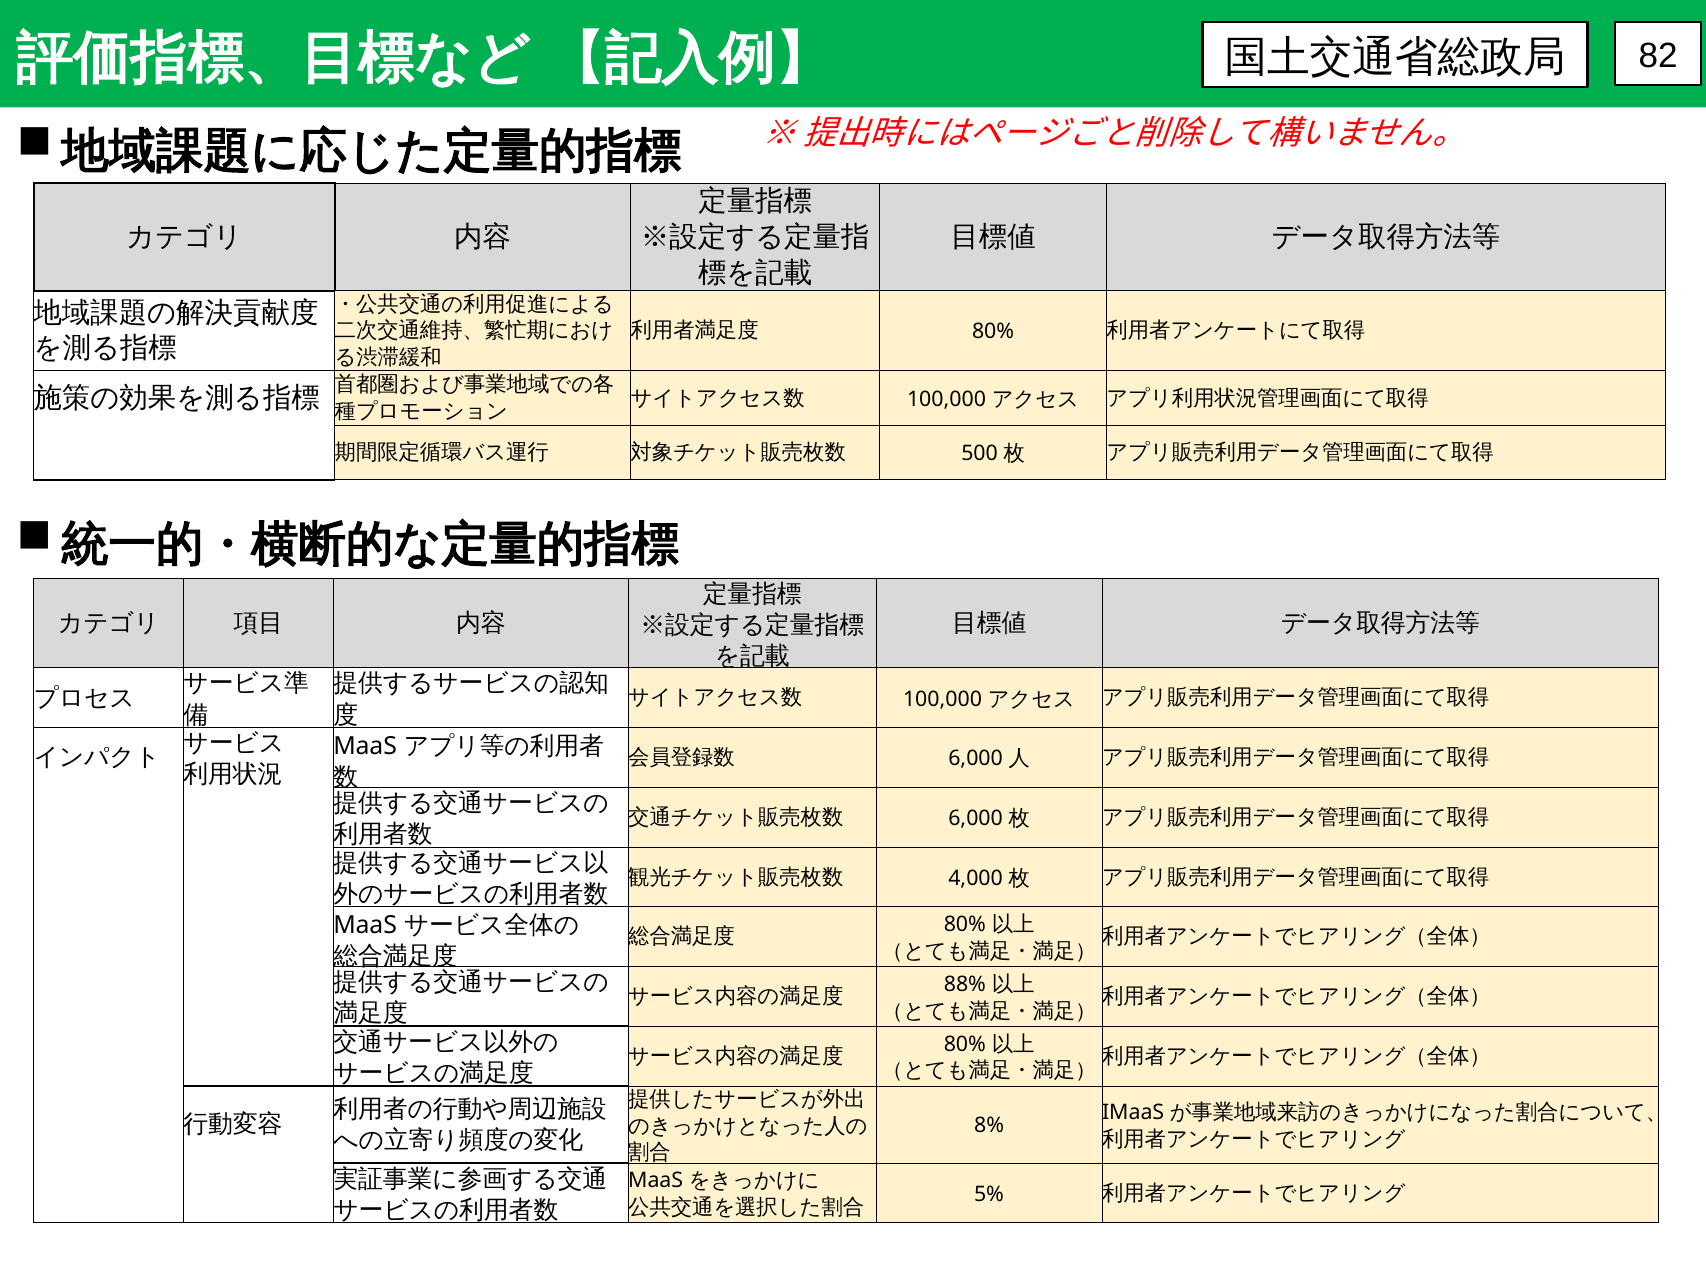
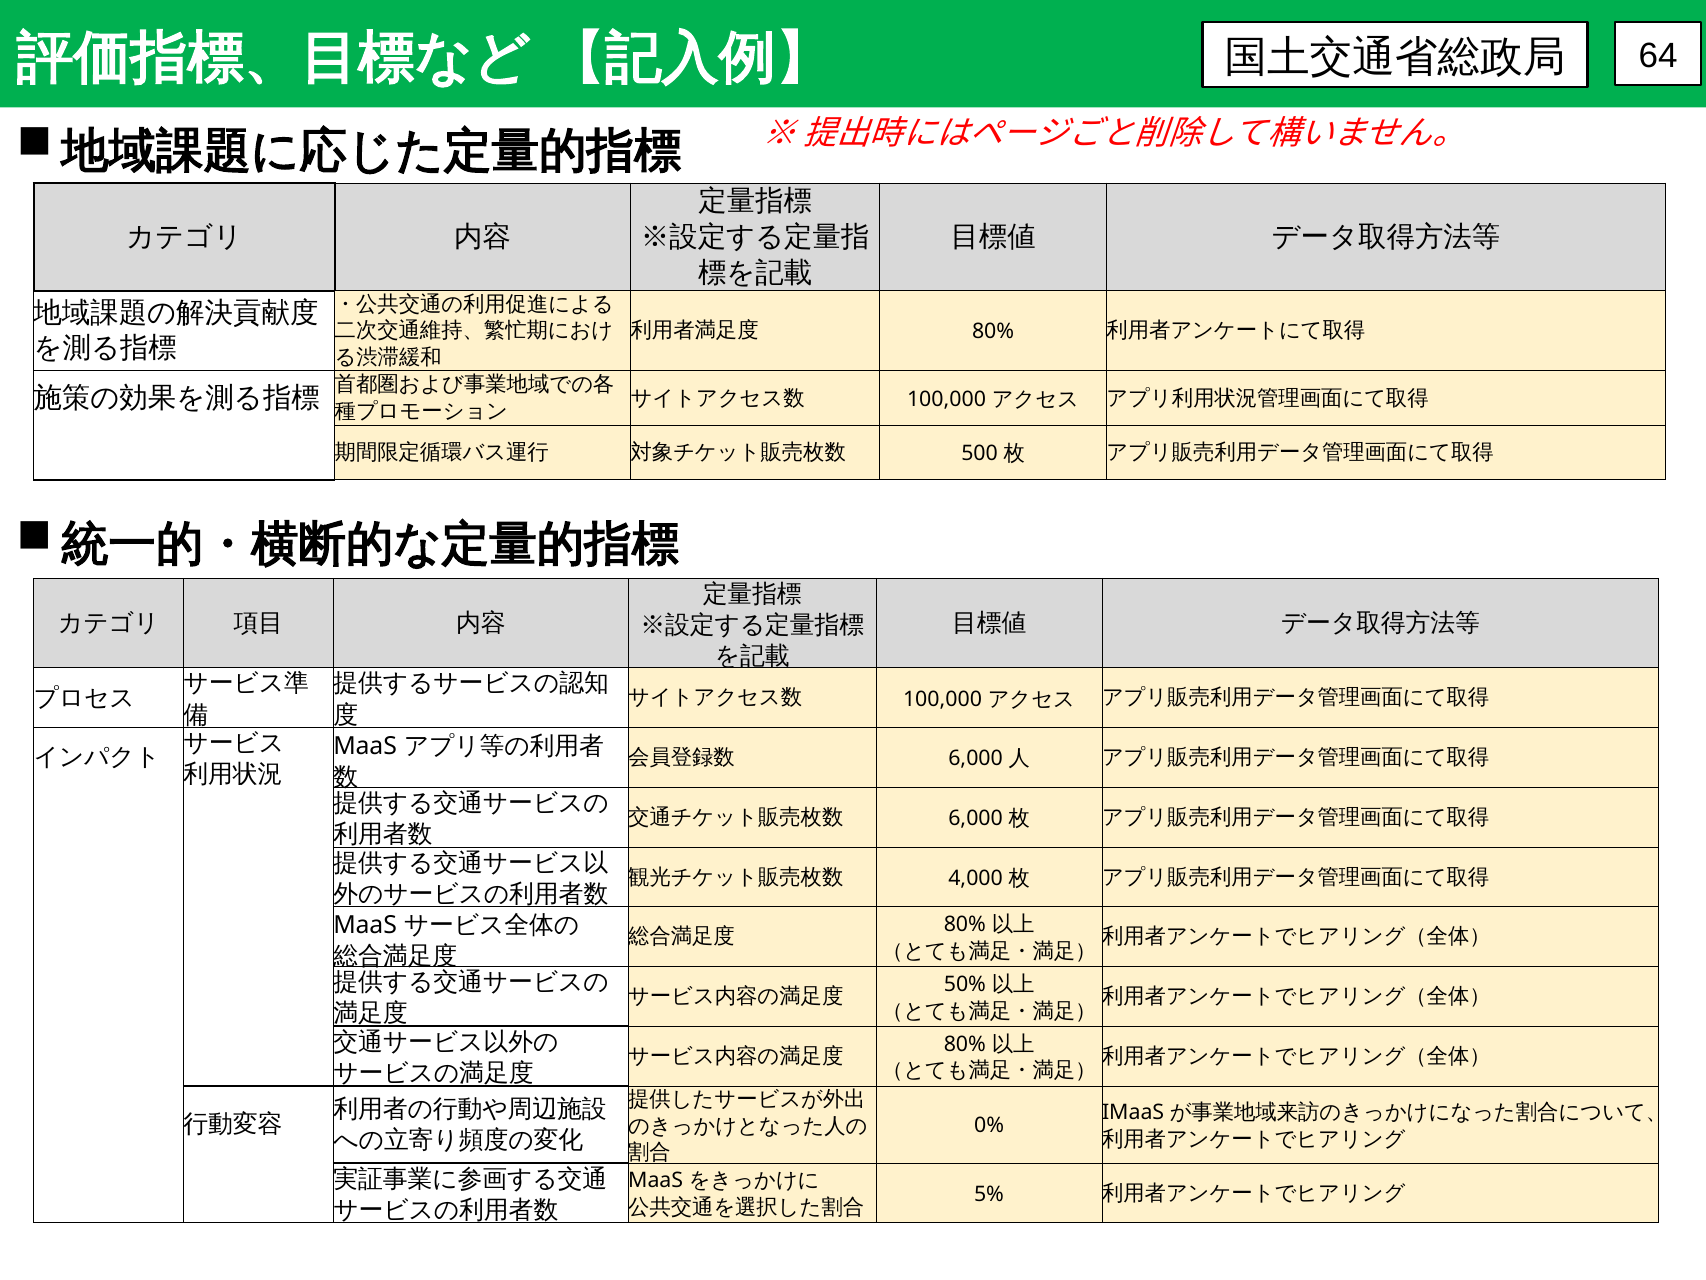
82: 82 -> 64 (1658, 56)
88%: 88% -> 50% (965, 984)
8%: 8% -> 0% (989, 1125)
